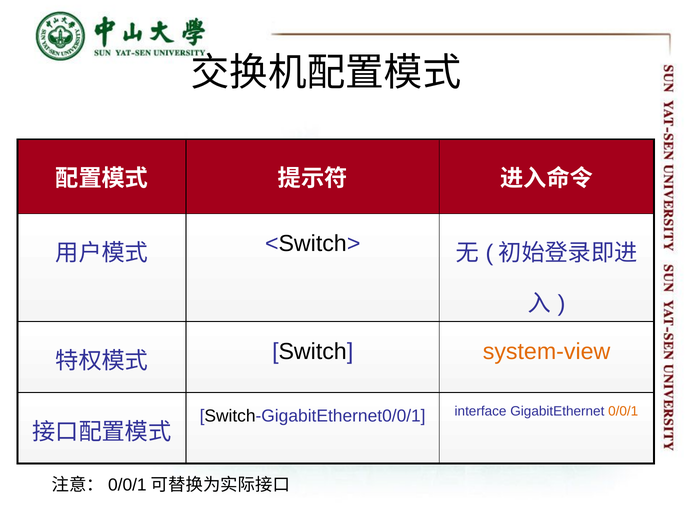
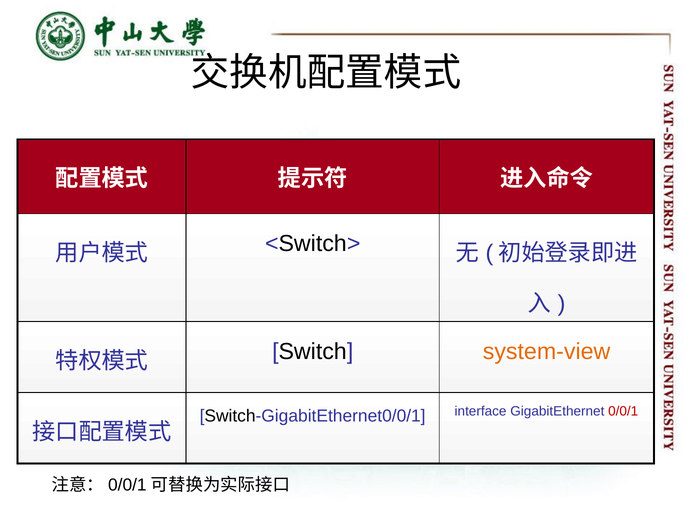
0/0/1 colour: orange -> red (623, 411)
